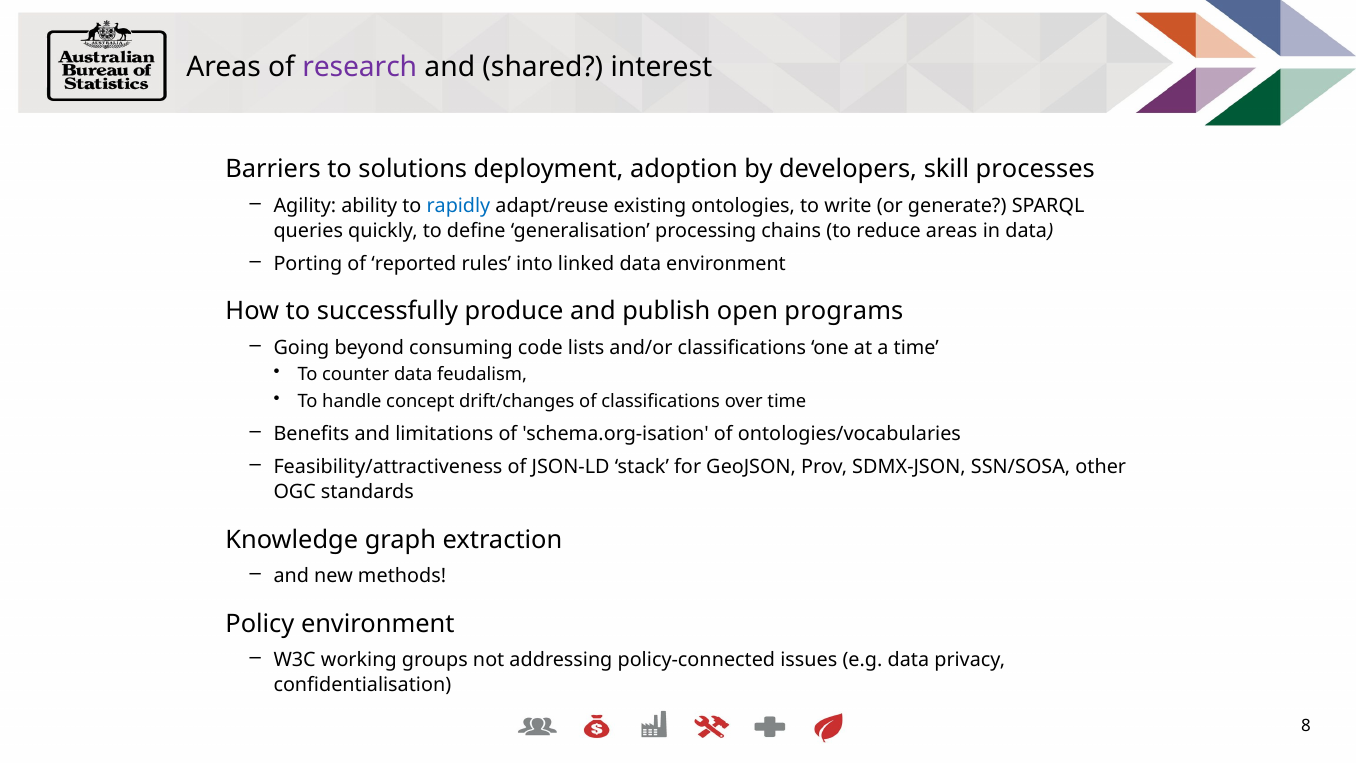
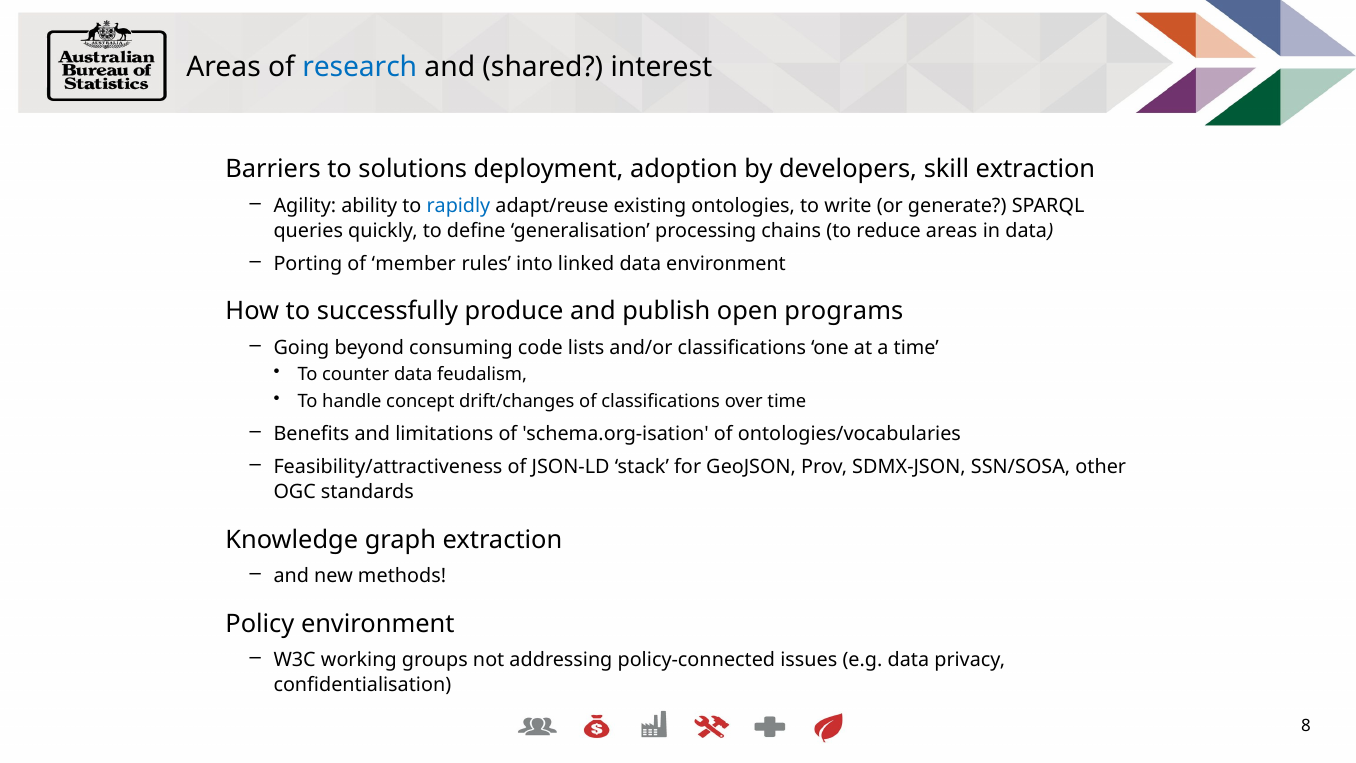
research colour: purple -> blue (360, 67)
skill processes: processes -> extraction (1035, 169)
reported: reported -> member (414, 264)
